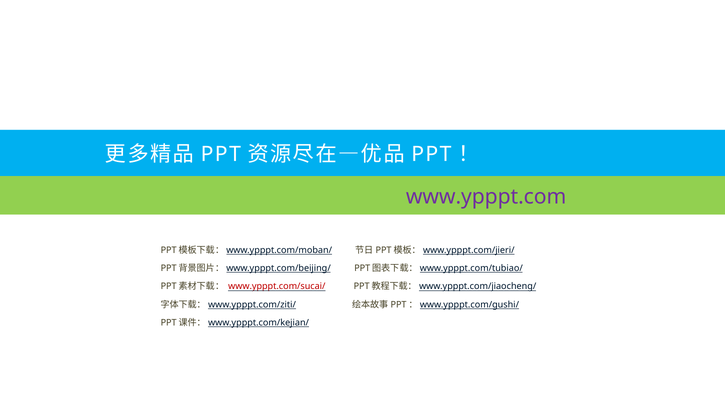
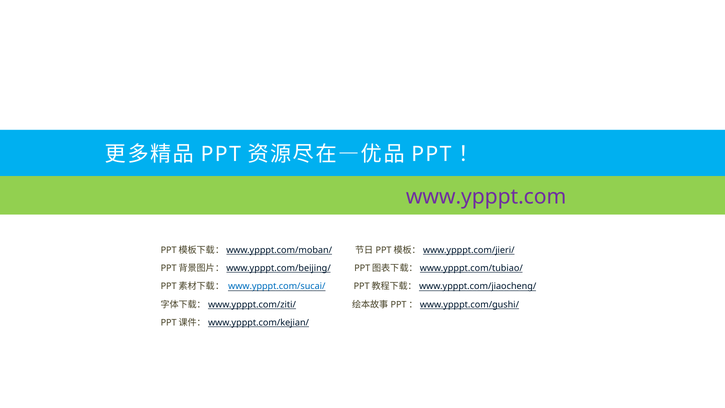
www.ypppt.com/sucai/ colour: red -> blue (277, 286)
